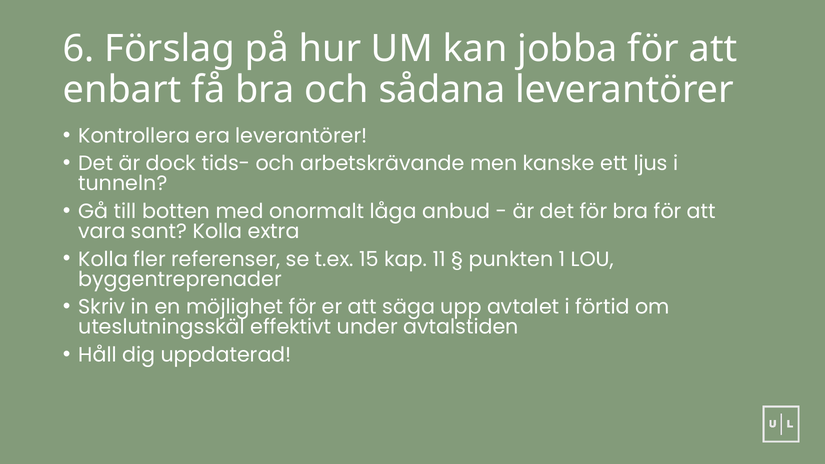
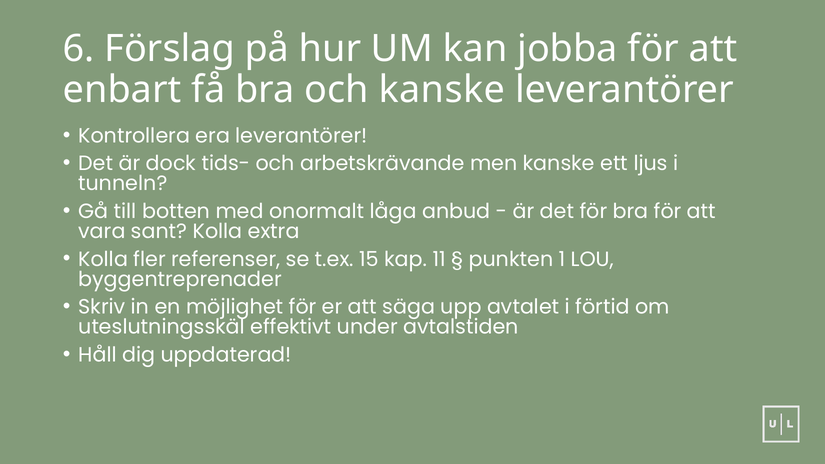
och sådana: sådana -> kanske (442, 90)
